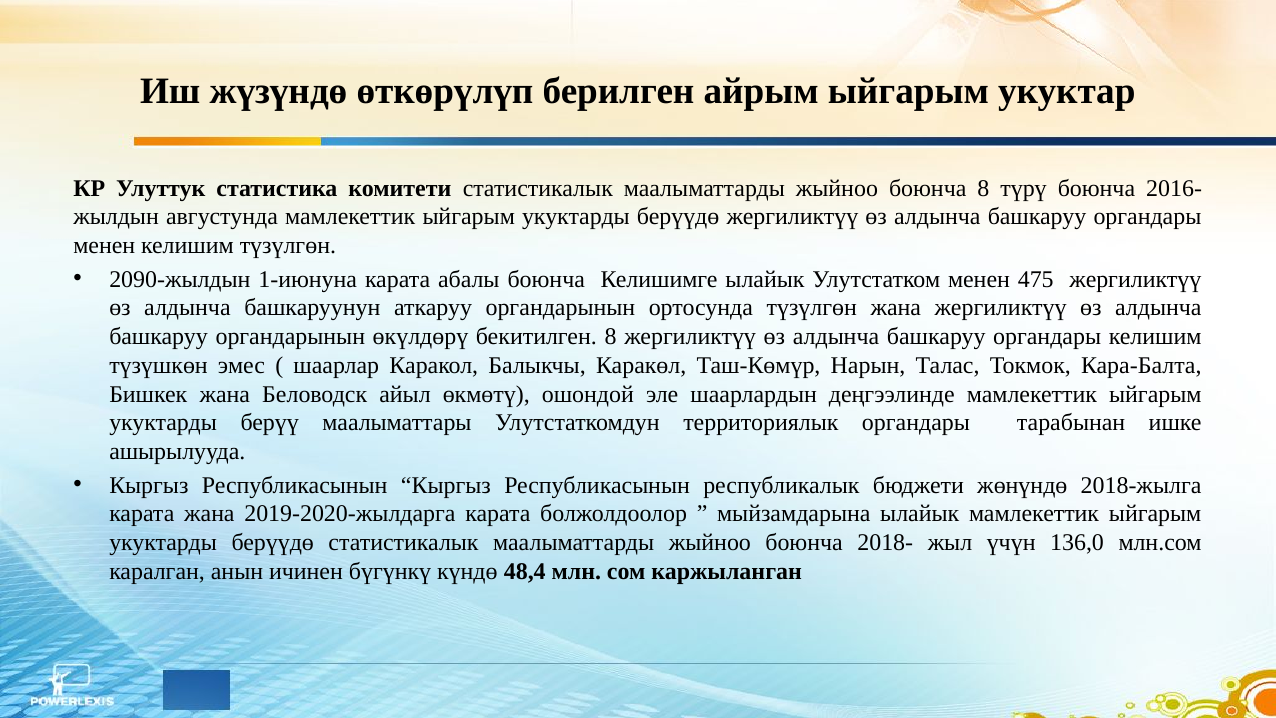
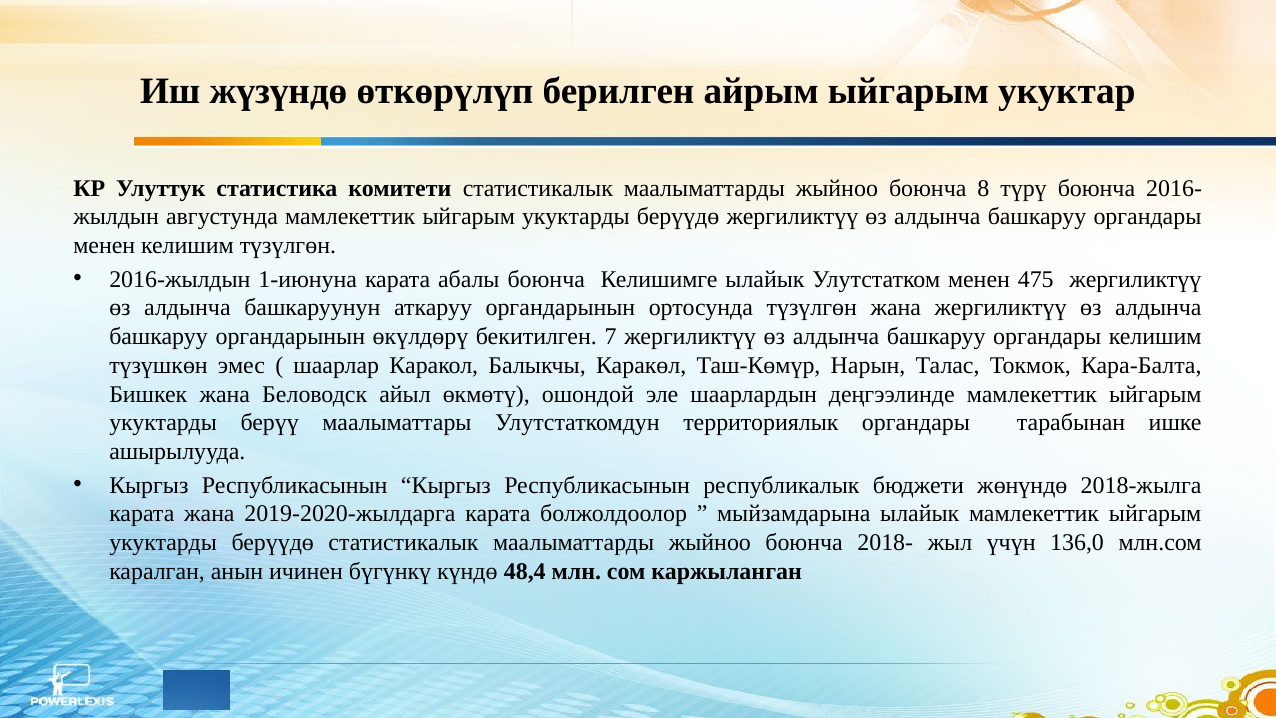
2090-жылдын: 2090-жылдын -> 2016-жылдын (180, 279)
бекитилген 8: 8 -> 7 (611, 337)
